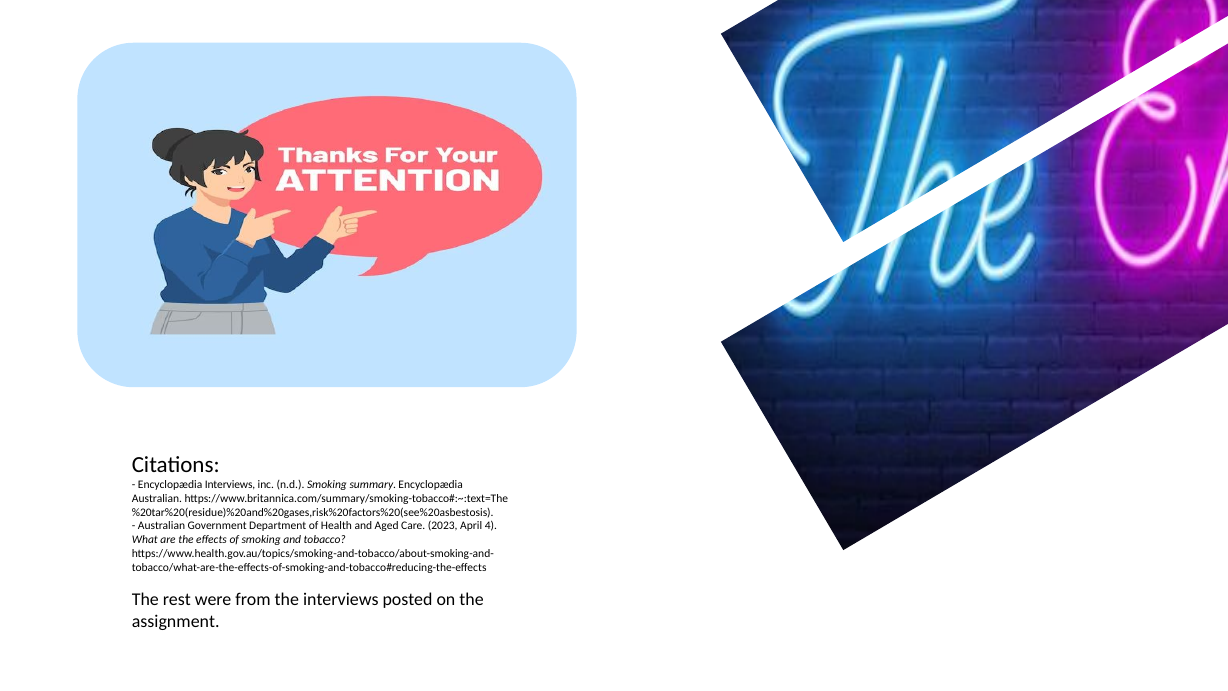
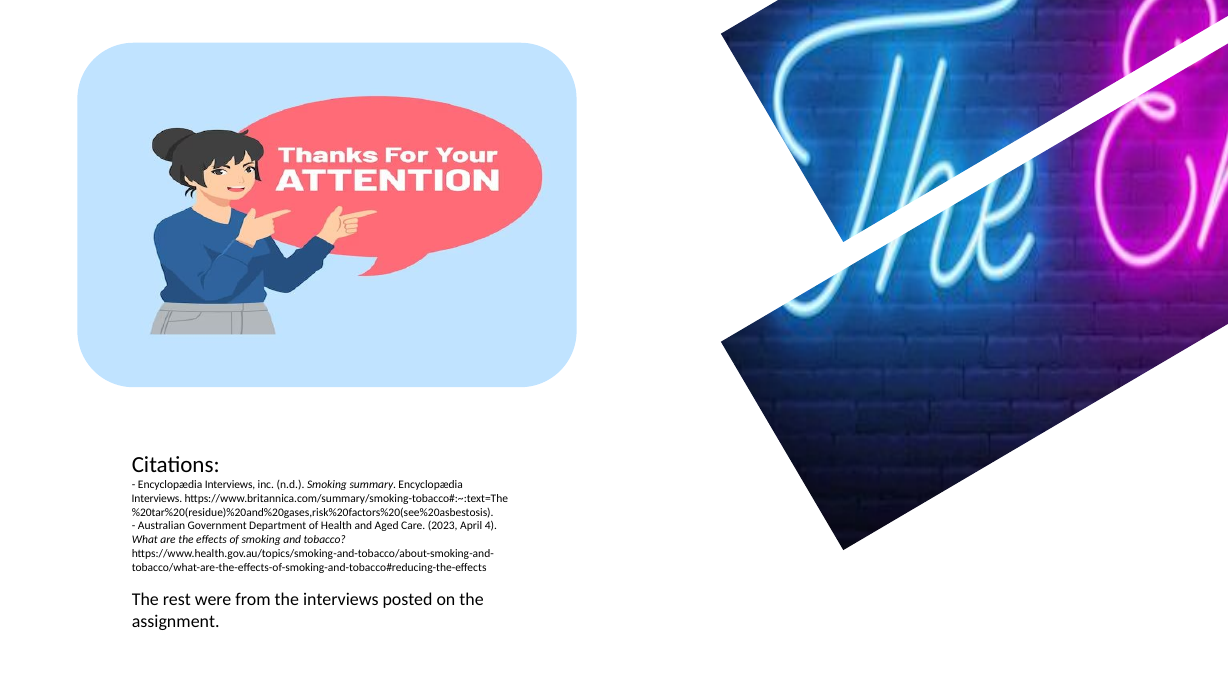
Australian: Australian -> Interviews (157, 498)
